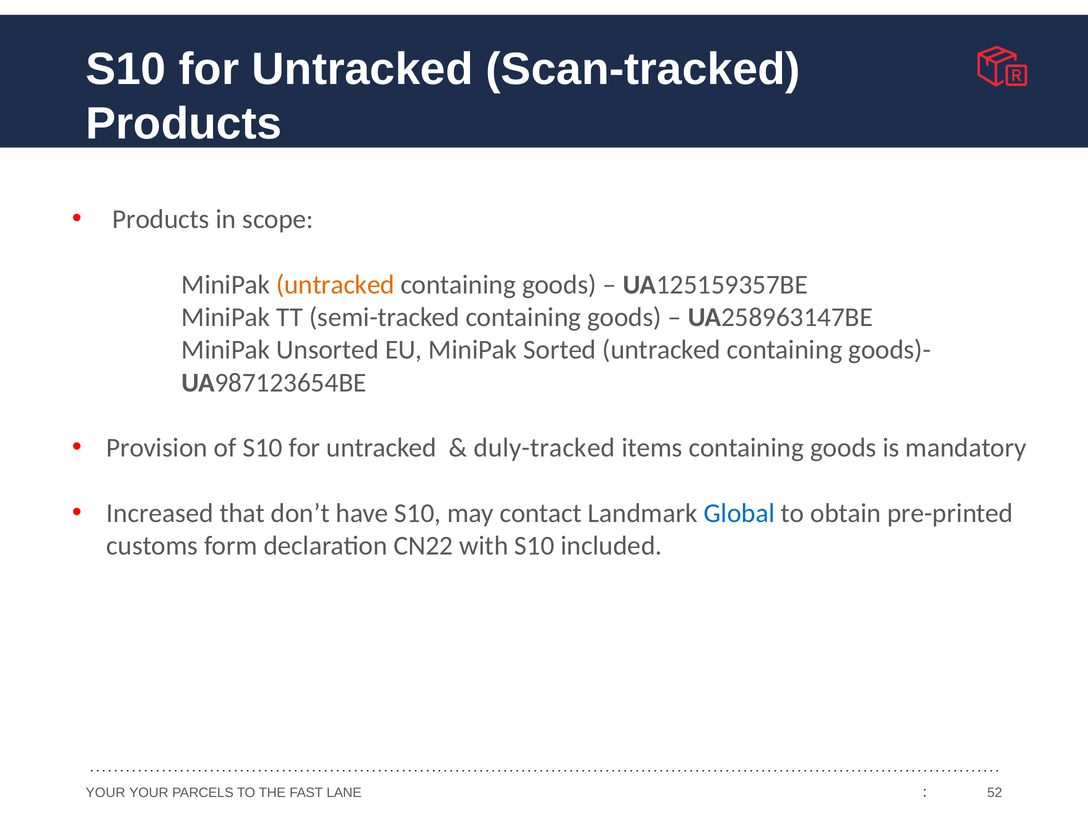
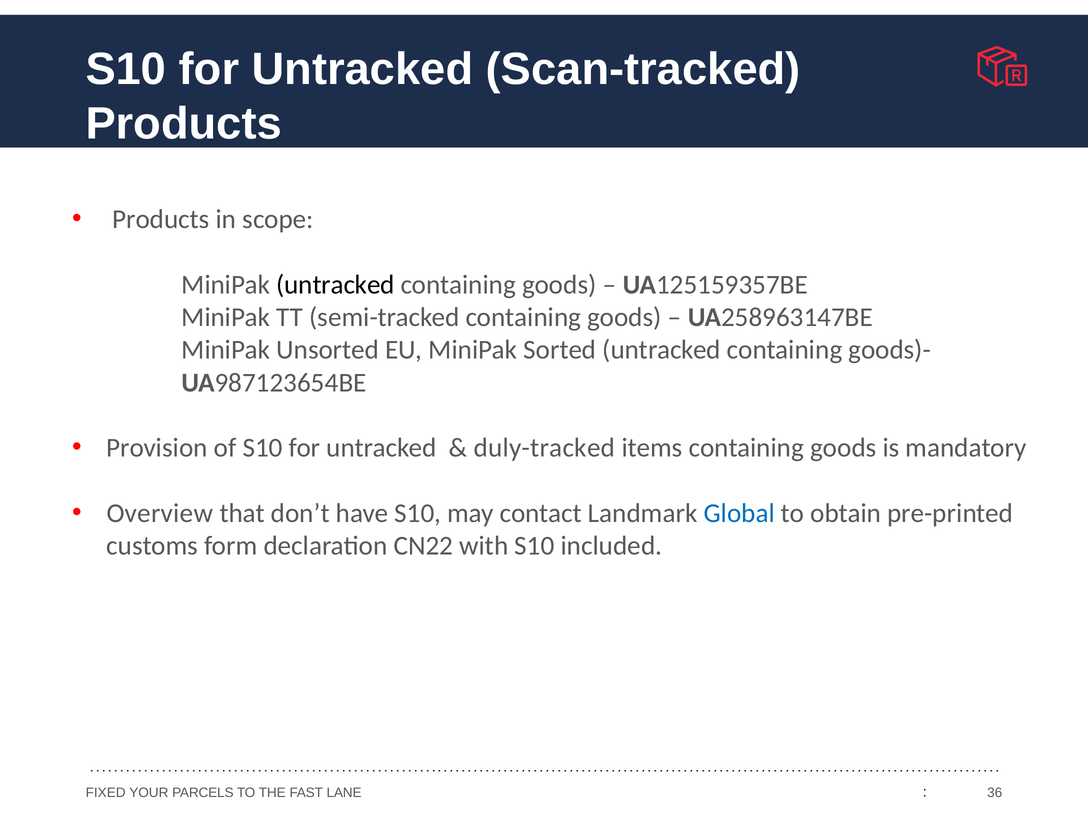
untracked colour: orange -> black (336, 285)
Increased: Increased -> Overview (160, 513)
YOUR: YOUR -> FIXED (106, 793)
52: 52 -> 36 (995, 793)
